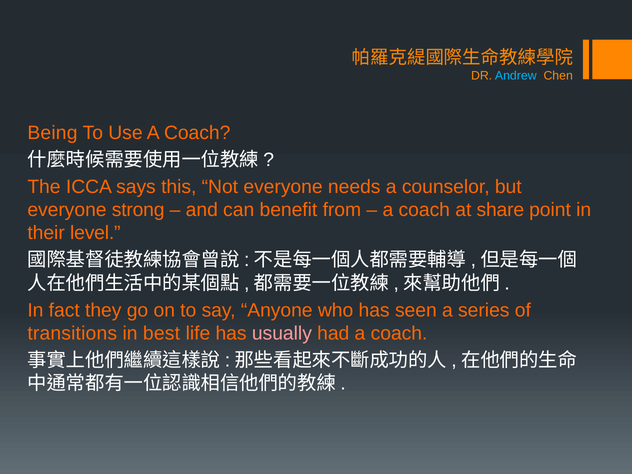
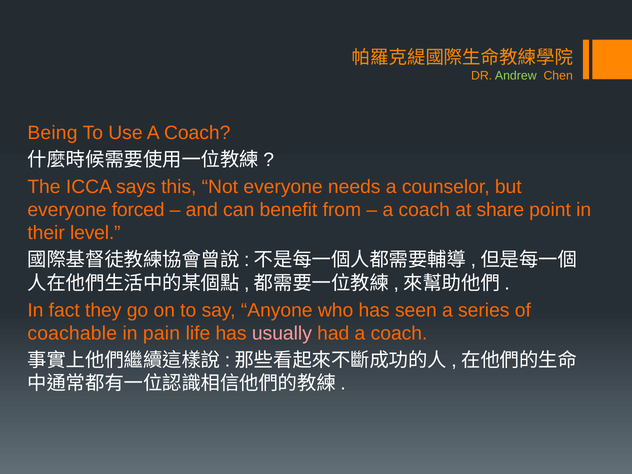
Andrew colour: light blue -> light green (516, 76)
strong: strong -> forced (138, 210)
transitions: transitions -> coachable (72, 333)
best: best -> pain (162, 333)
